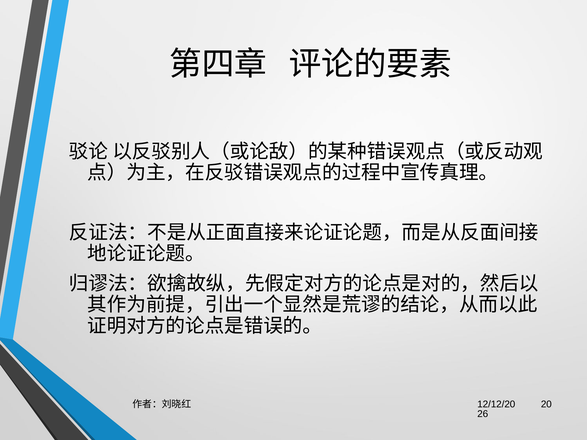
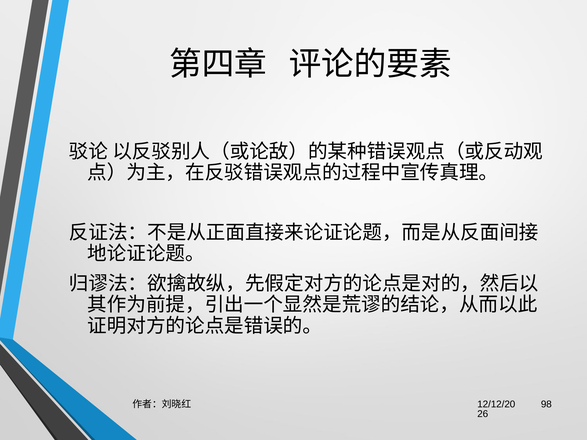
20: 20 -> 98 (546, 405)
